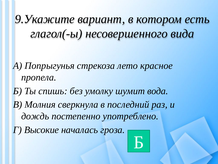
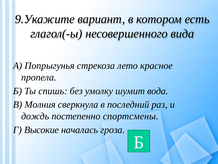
употреблено: употреблено -> спортсмены (131, 116)
